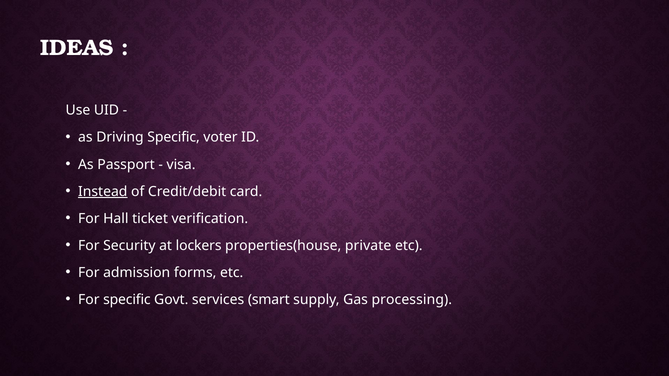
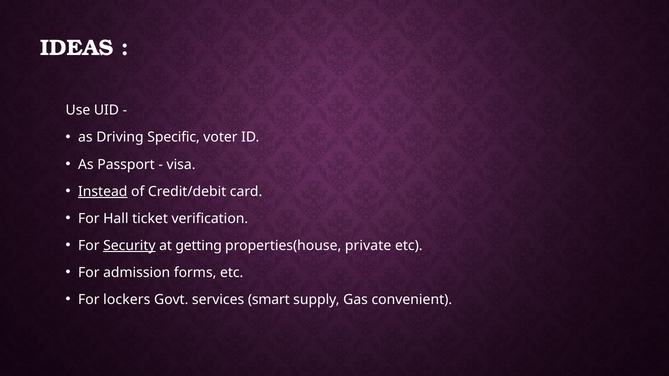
Security underline: none -> present (129, 246)
lockers: lockers -> getting (199, 246)
For specific: specific -> lockers (127, 300)
processing: processing -> convenient (412, 300)
